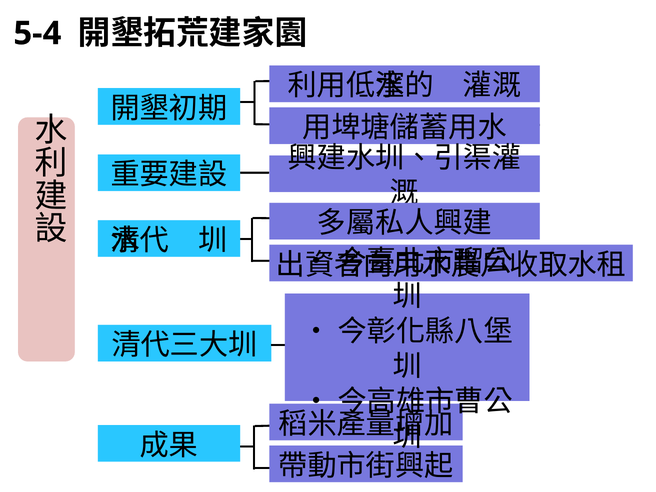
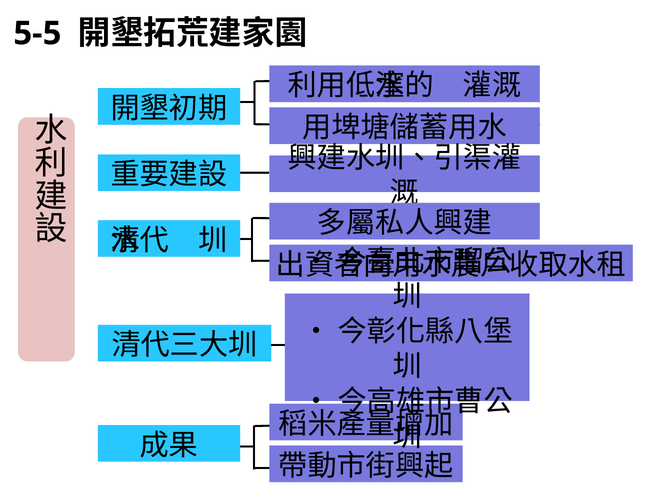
5-4: 5-4 -> 5-5 (37, 33)
